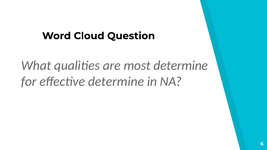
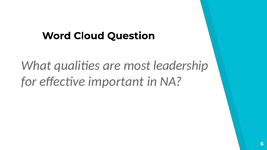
most determine: determine -> leadership (181, 66)
effective determine: determine -> important (116, 82)
